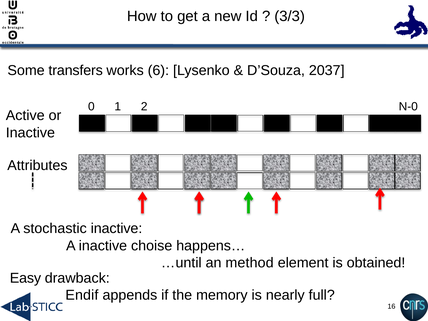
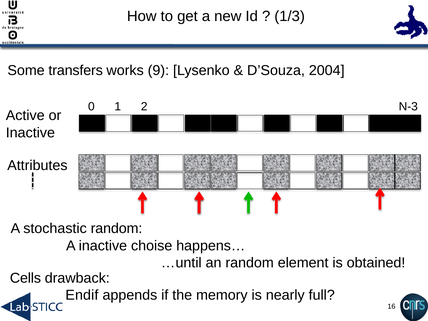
3/3: 3/3 -> 1/3 (290, 16)
6: 6 -> 9 (158, 70)
2037: 2037 -> 2004 (327, 70)
N-0: N-0 -> N-3 (408, 106)
stochastic inactive: inactive -> random (117, 229)
an method: method -> random (250, 263)
Easy: Easy -> Cells (25, 278)
